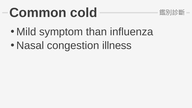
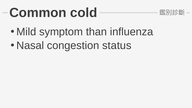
illness: illness -> status (117, 45)
